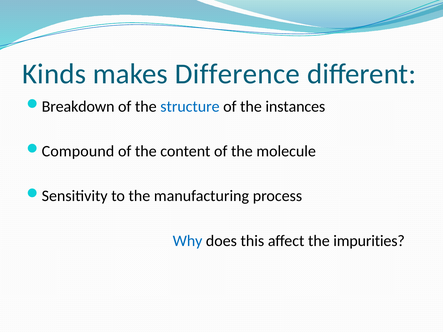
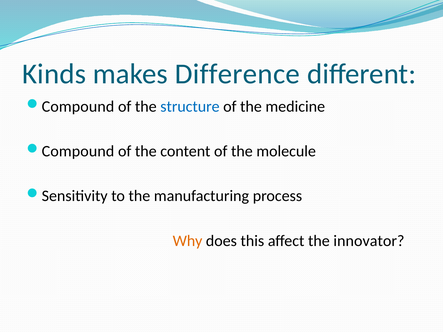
Breakdown: Breakdown -> Compound (78, 107)
instances: instances -> medicine (295, 107)
Why colour: blue -> orange (188, 241)
impurities: impurities -> innovator (369, 241)
